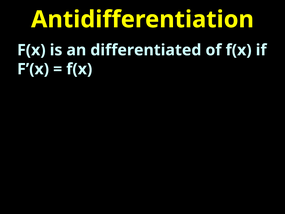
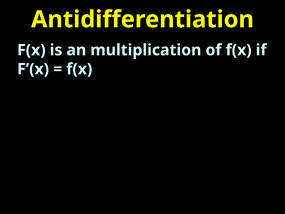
differentiated: differentiated -> multiplication (146, 50)
